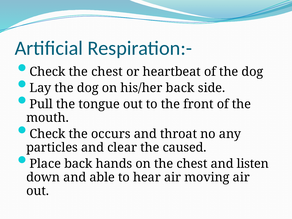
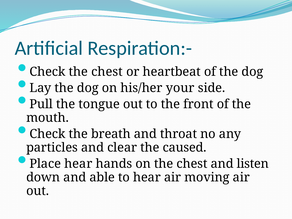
his/her back: back -> your (180, 88)
occurs: occurs -> breath (111, 134)
Place back: back -> hear (78, 164)
